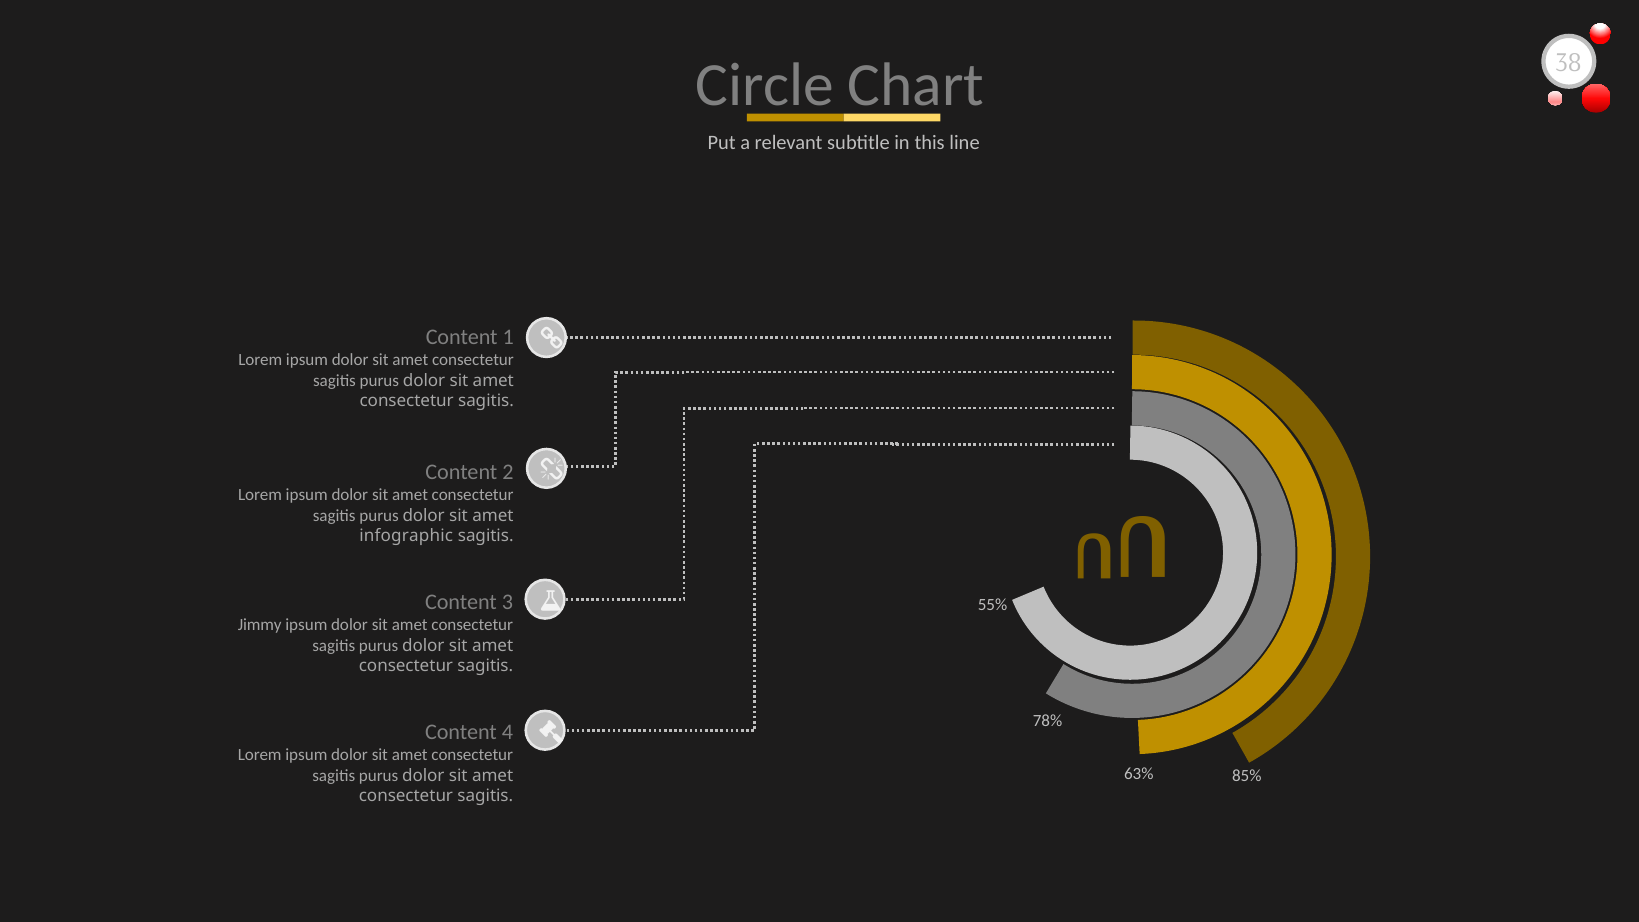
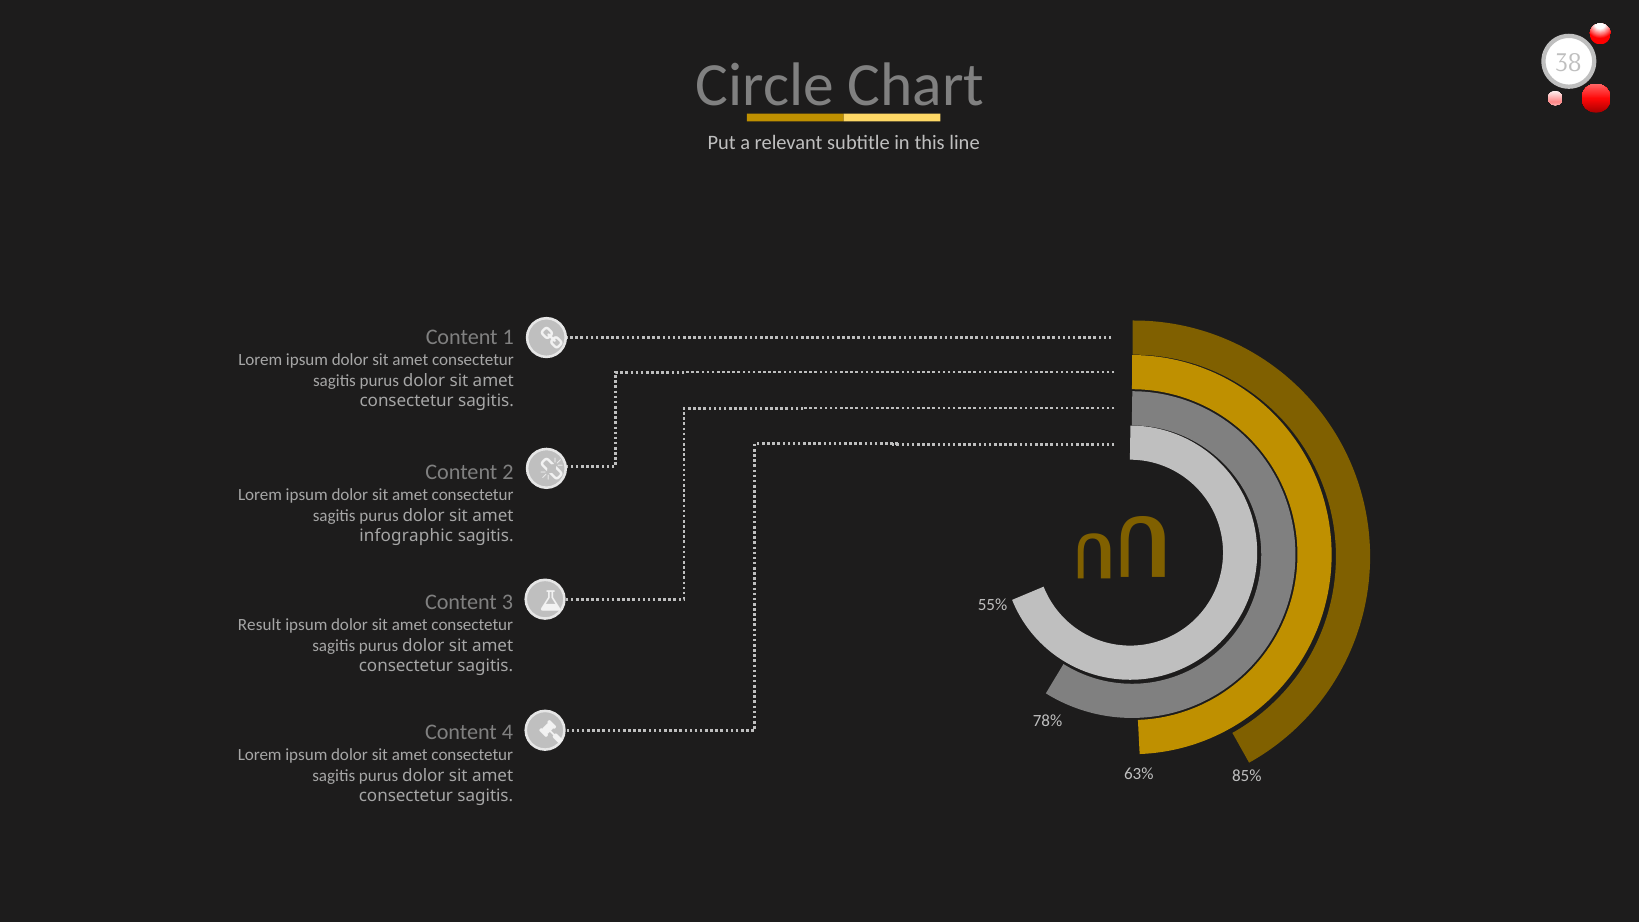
Jimmy: Jimmy -> Result (260, 625)
